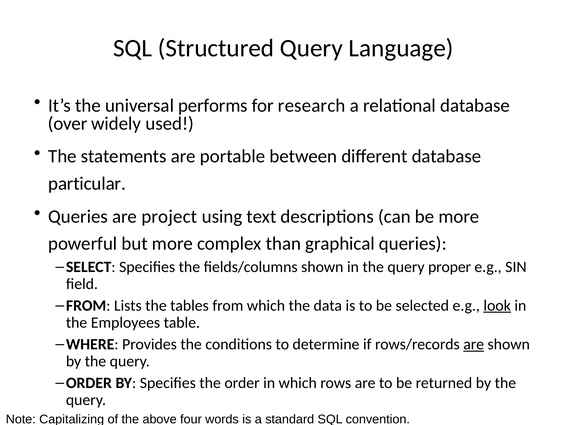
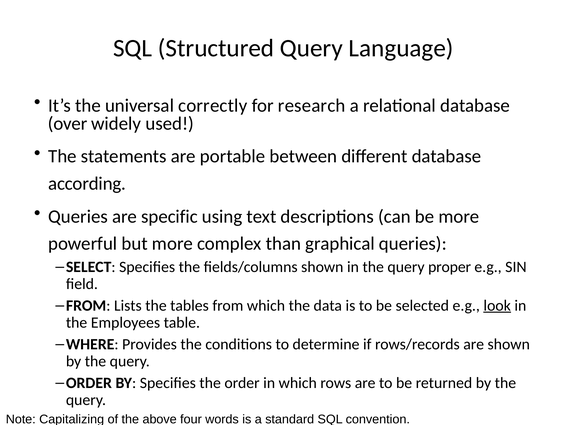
performs: performs -> correctly (213, 106)
particular: particular -> according (87, 184)
project: project -> specific (169, 217)
are underline: present -> none (474, 344)
